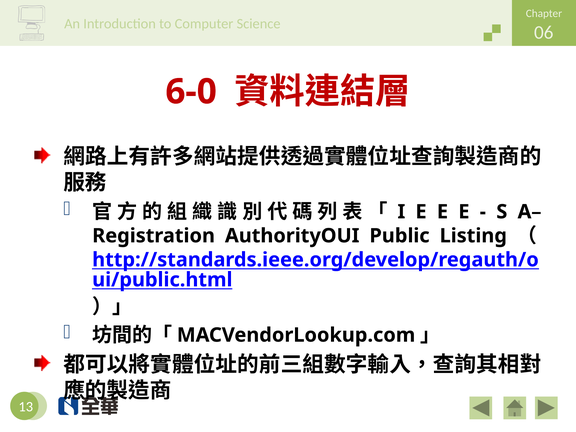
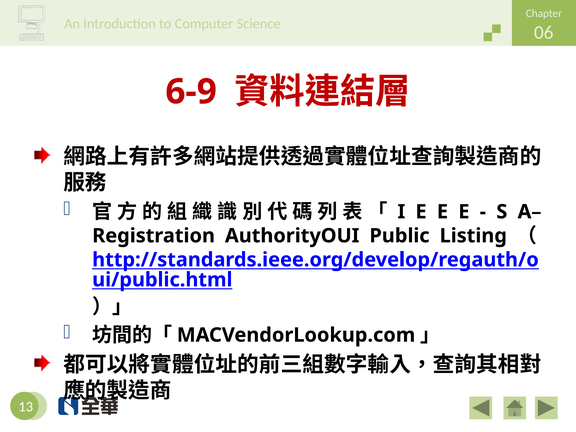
6-0: 6-0 -> 6-9 (191, 92)
